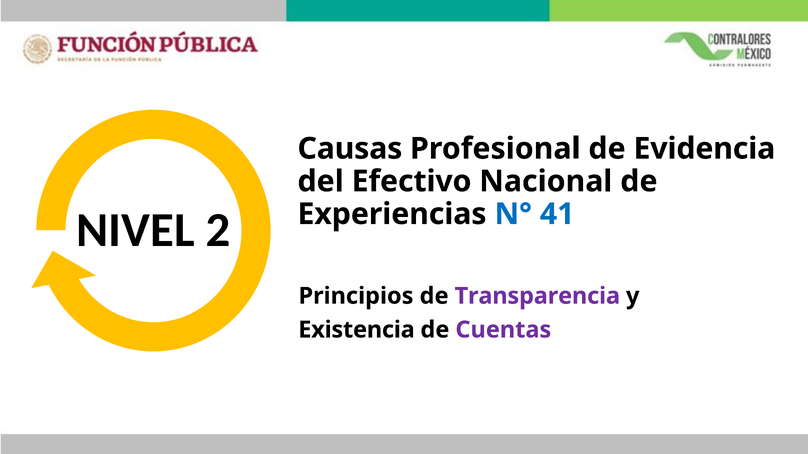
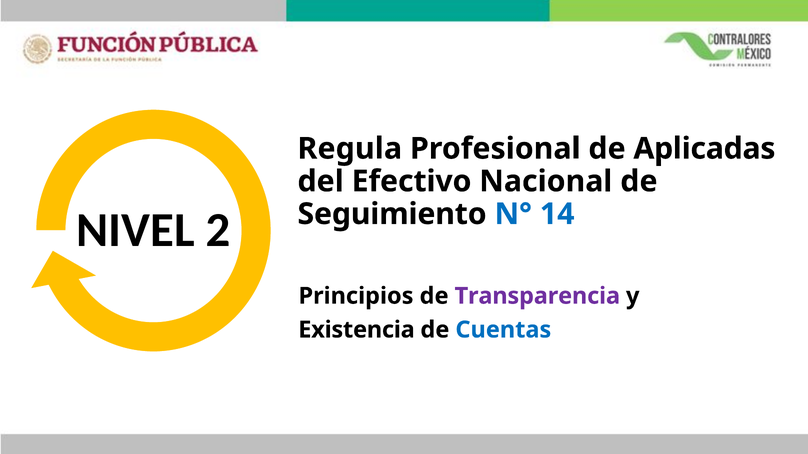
Causas: Causas -> Regula (350, 149)
Evidencia: Evidencia -> Aplicadas (704, 149)
Experiencias: Experiencias -> Seguimiento (392, 214)
41: 41 -> 14 (557, 214)
Cuentas colour: purple -> blue (503, 330)
